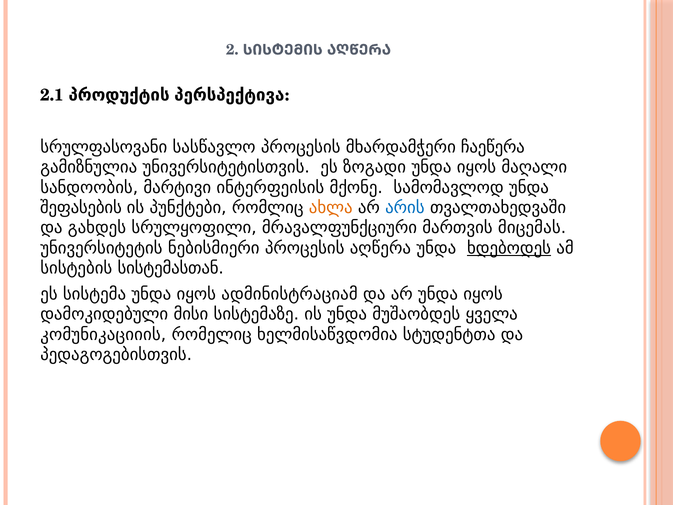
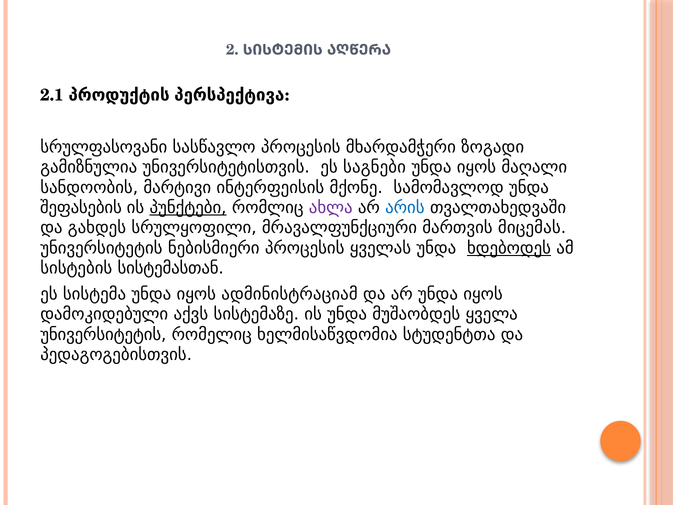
ჩაეწერა: ჩაეწერა -> ზოგადი (493, 147)
ზოგადი: ზოგადი -> საგნები (375, 167)
პუნქტები underline: none -> present (188, 208)
ახლა colour: orange -> purple (331, 208)
პროცესის აღწერა: აღწერა -> ყველას (380, 248)
მისი: მისი -> აქვს (191, 314)
კომუნიკაციიის: კომუნიკაციიის -> უნივერსიტეტის (103, 334)
